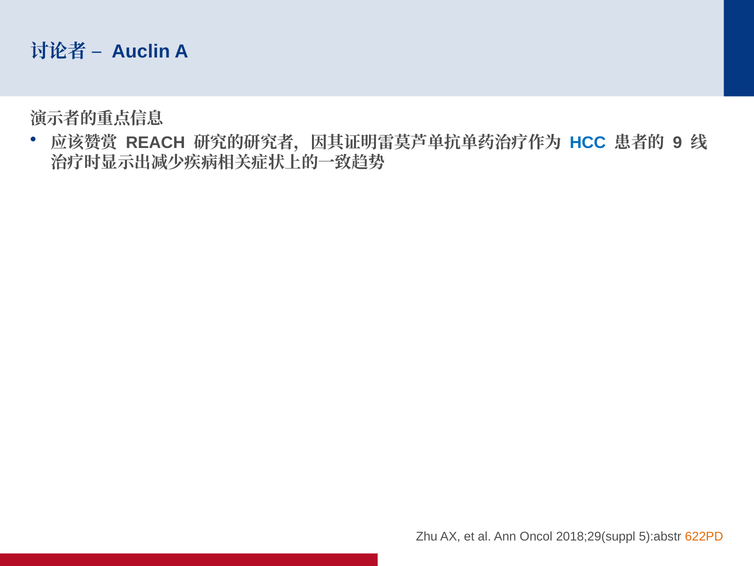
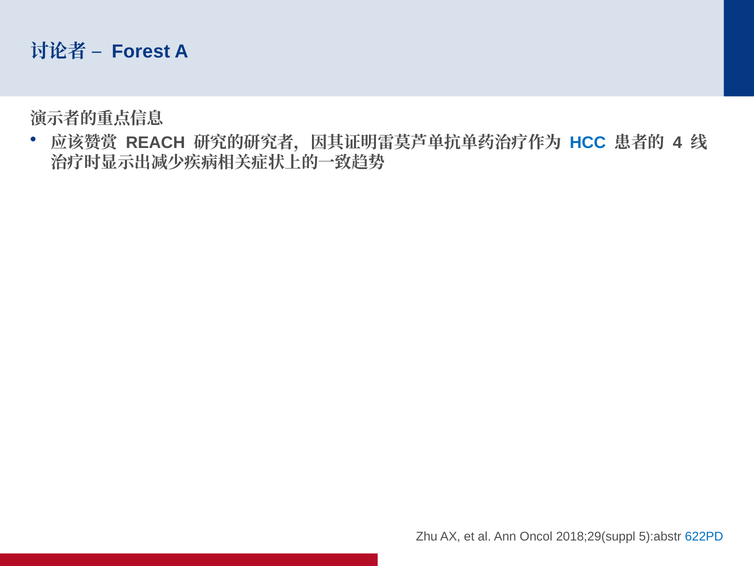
Auclin: Auclin -> Forest (141, 51)
9: 9 -> 4 (677, 143)
622PD colour: orange -> blue (704, 536)
